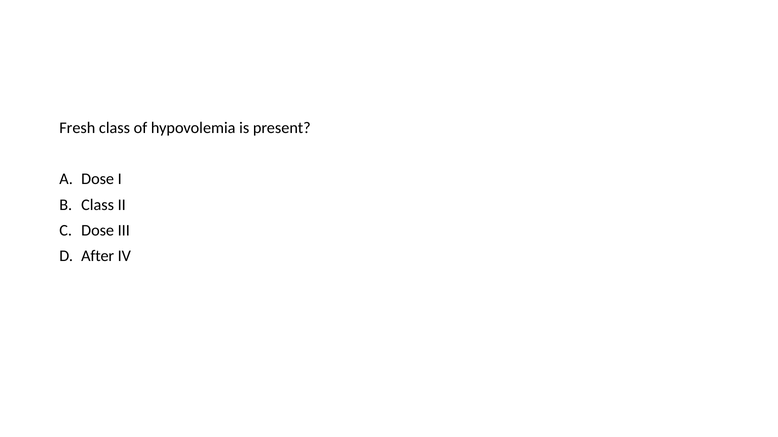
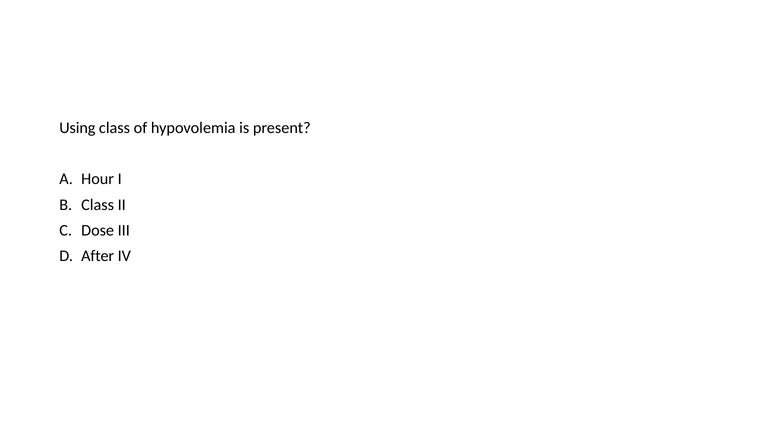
Fresh: Fresh -> Using (77, 128)
Dose: Dose -> Hour (98, 179)
